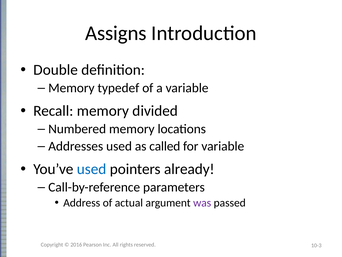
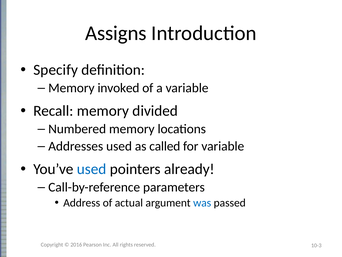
Double: Double -> Specify (56, 70)
typedef: typedef -> invoked (118, 88)
was colour: purple -> blue (202, 203)
